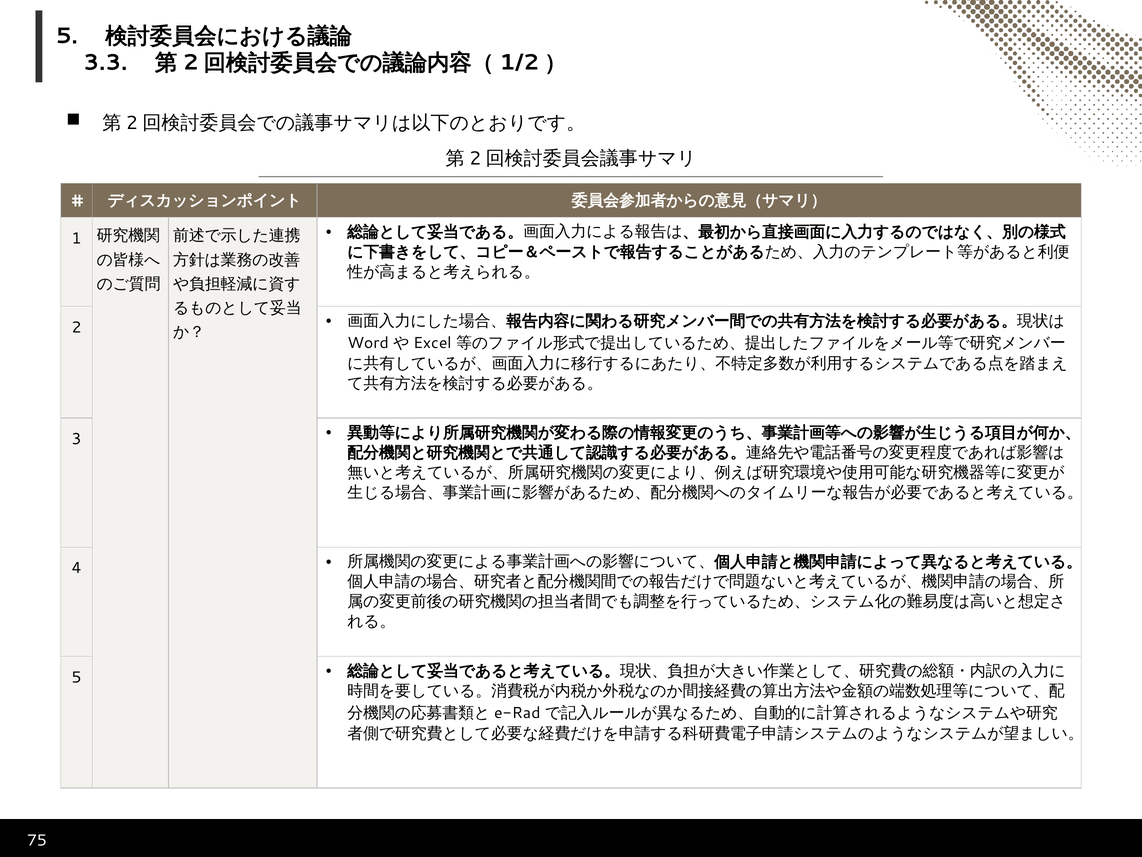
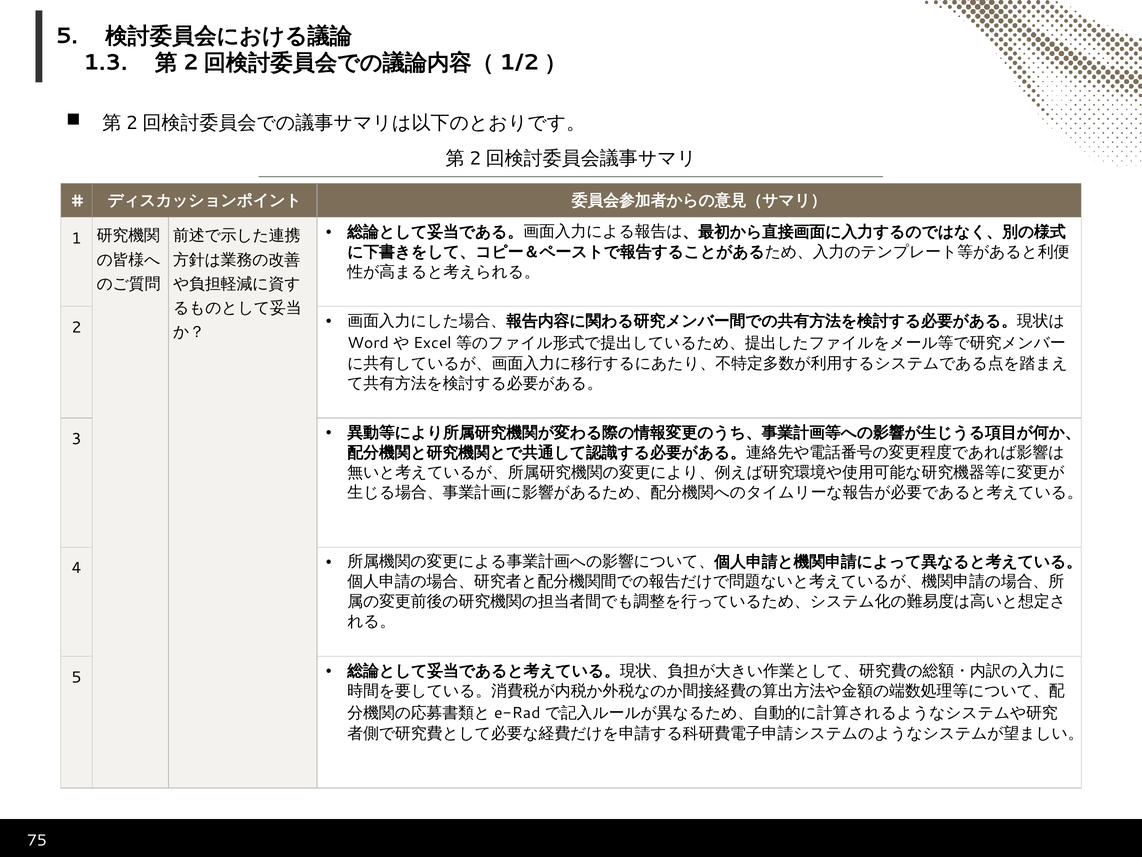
3.3: 3.3 -> 1.3 (105, 63)
